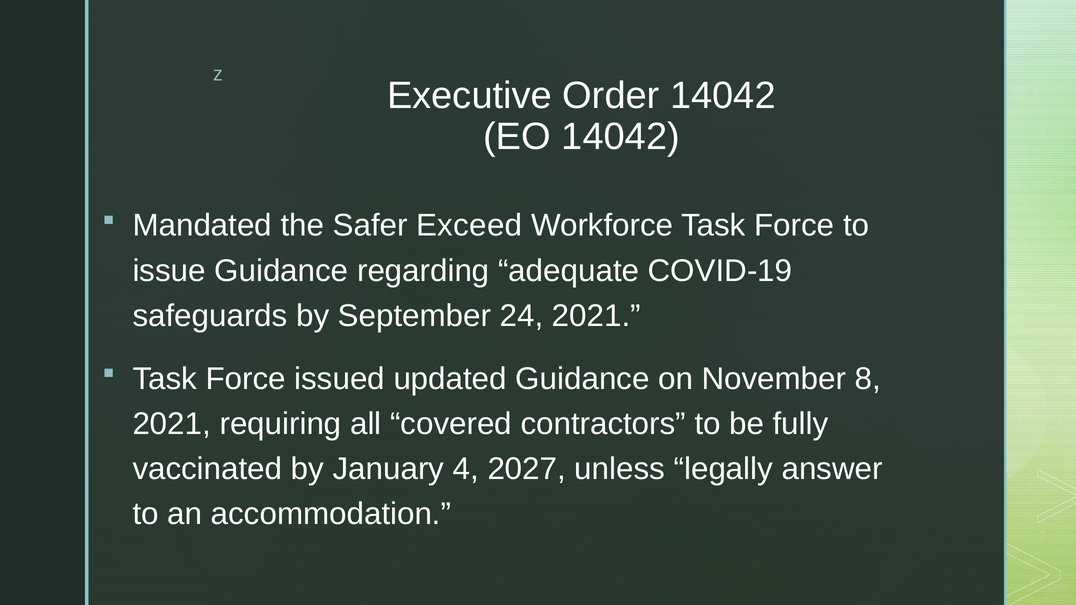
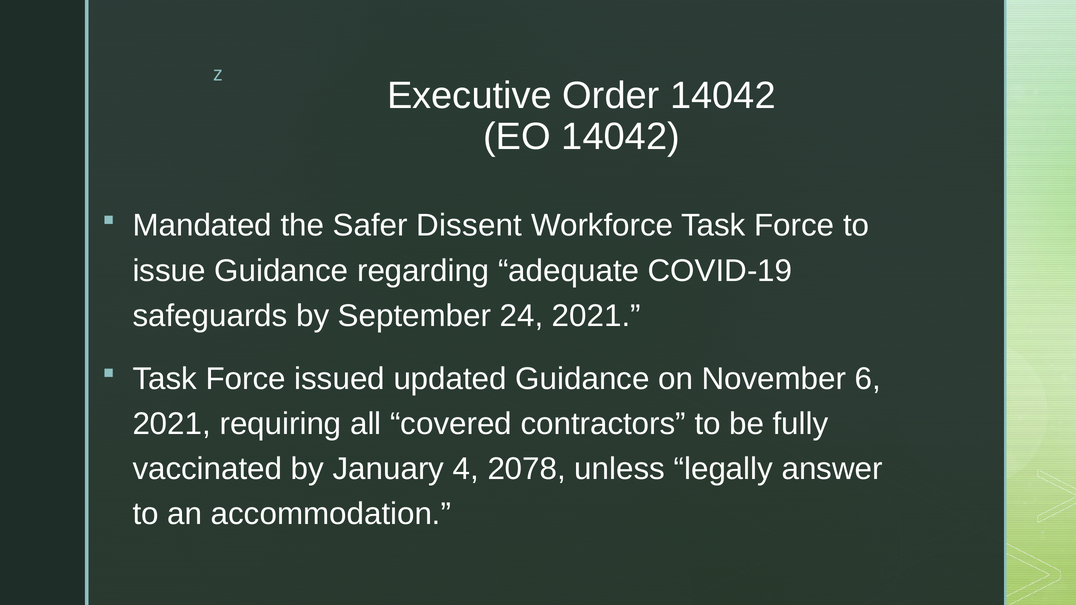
Exceed: Exceed -> Dissent (469, 226)
8: 8 -> 6 (868, 379)
2027: 2027 -> 2078 (527, 469)
